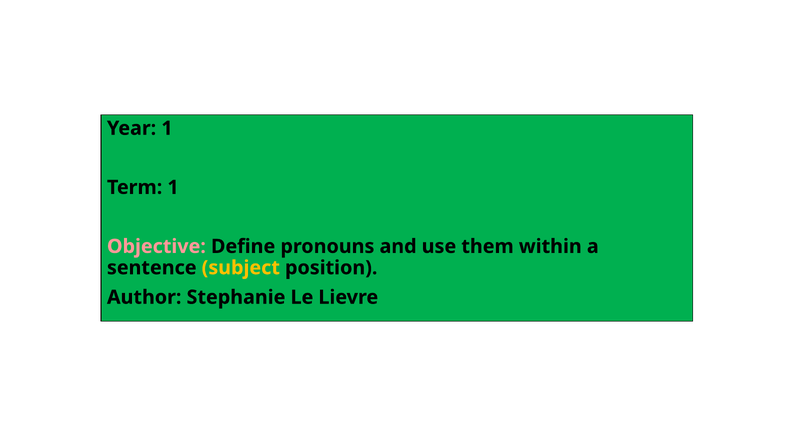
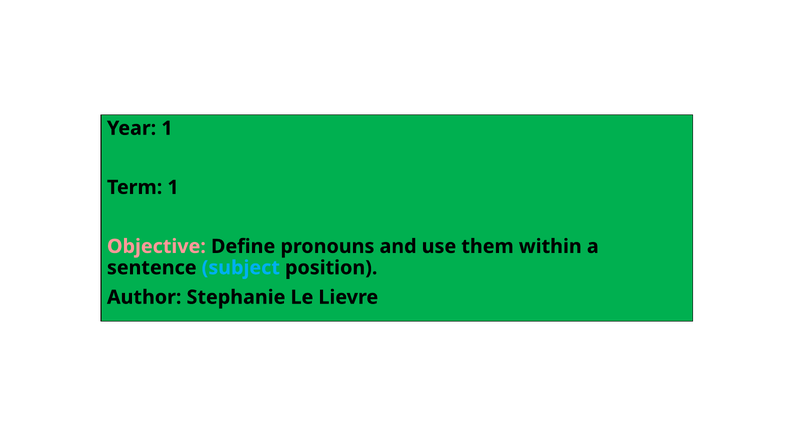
subject colour: yellow -> light blue (241, 268)
